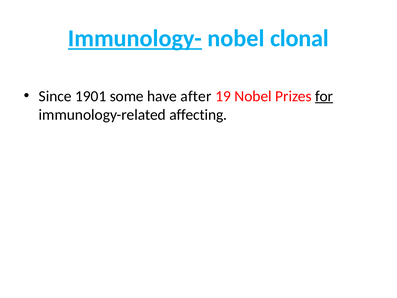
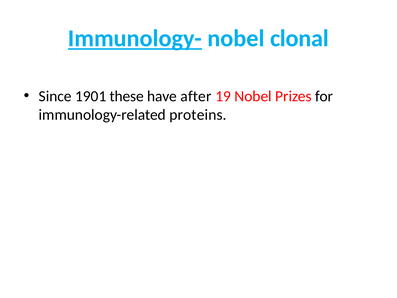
some: some -> these (127, 96)
for underline: present -> none (324, 96)
affecting: affecting -> proteins (198, 115)
